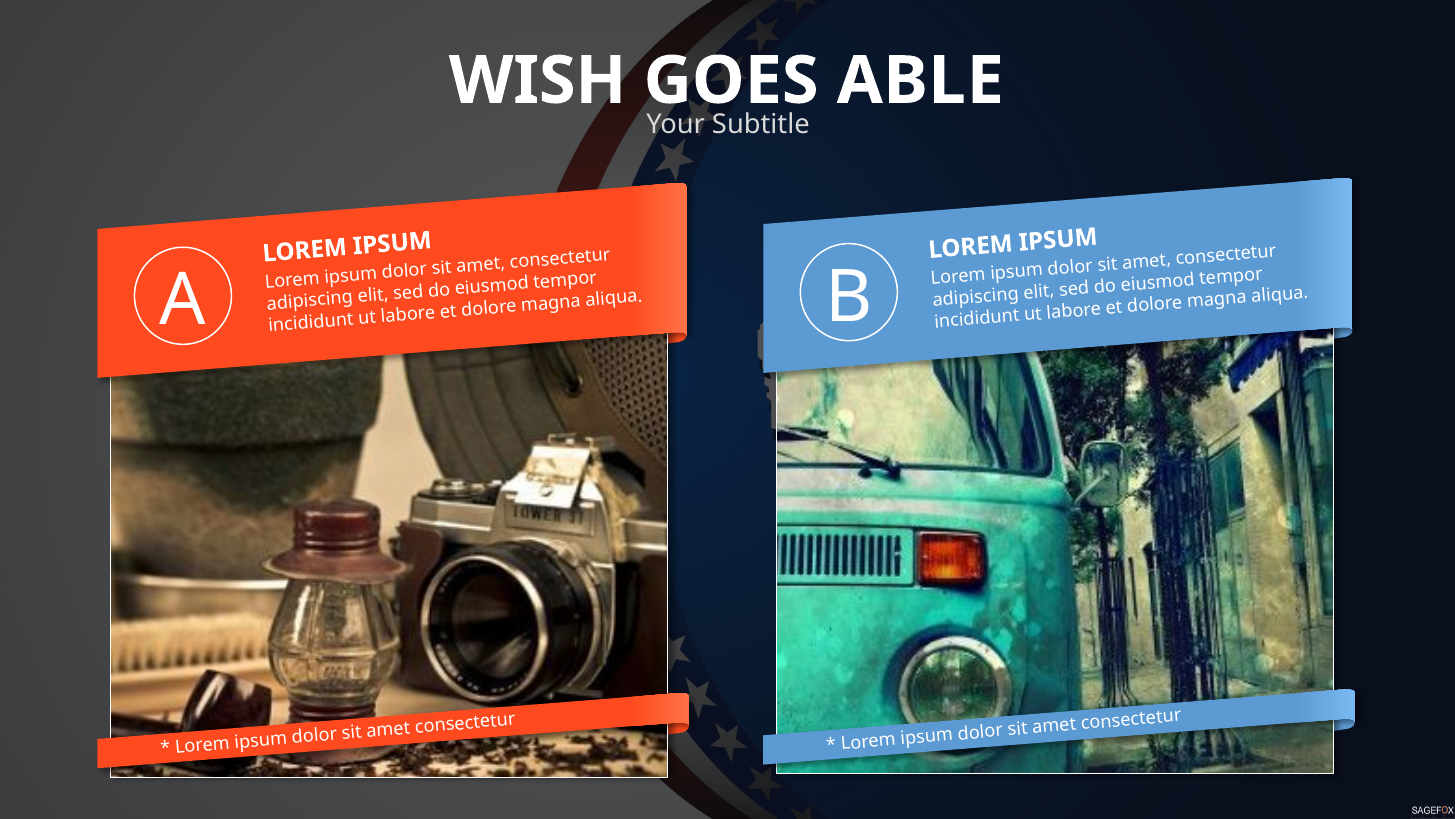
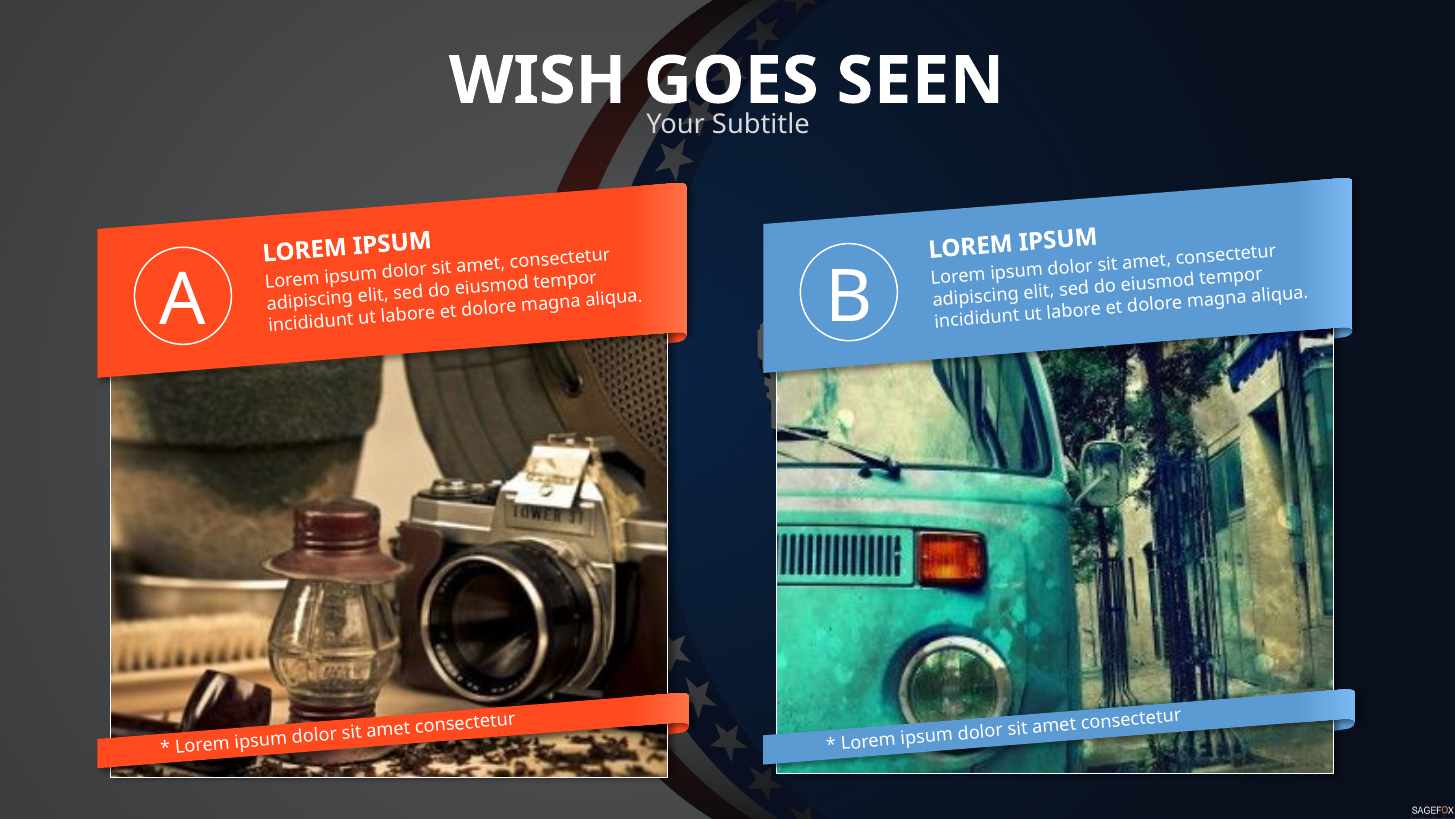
ABLE: ABLE -> SEEN (920, 81)
